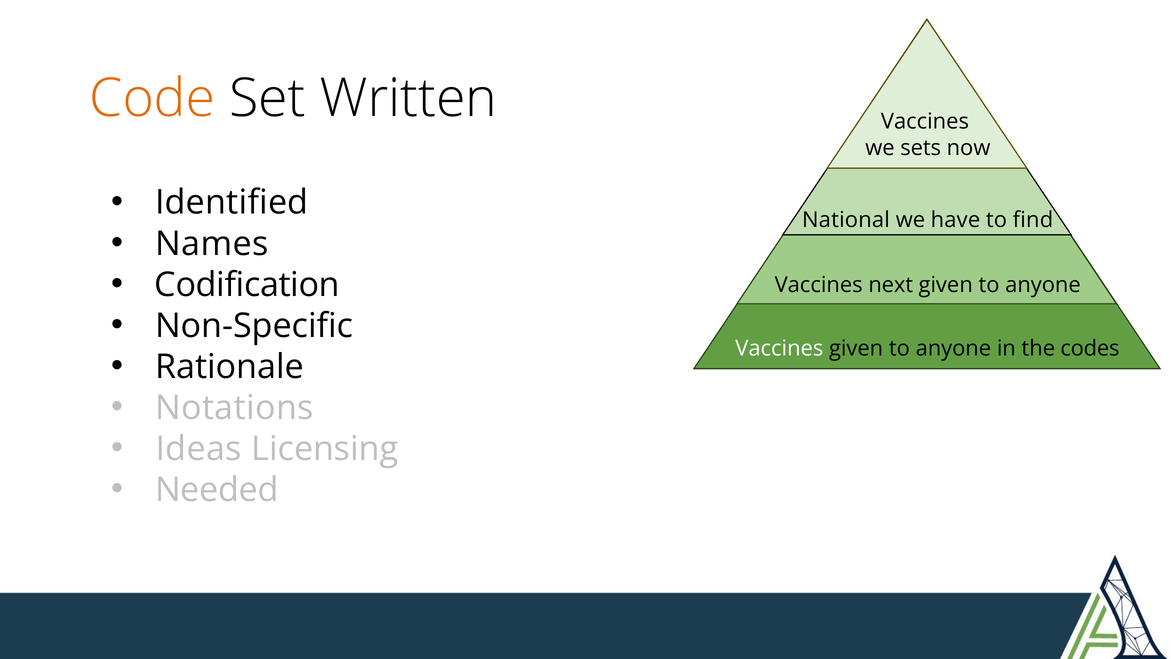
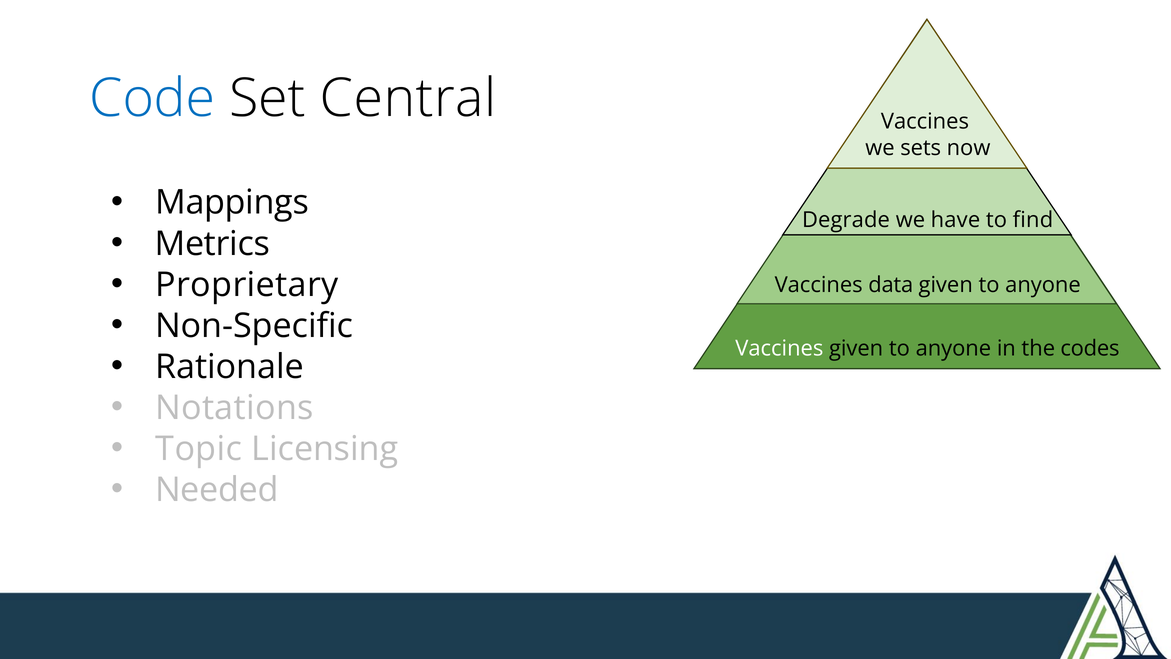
Code colour: orange -> blue (152, 98)
Written: Written -> Central (408, 98)
Identified: Identified -> Mappings (232, 203)
National: National -> Degrade (846, 220)
Names: Names -> Metrics (212, 244)
Codification: Codification -> Proprietary (247, 285)
next: next -> data (891, 285)
Ideas: Ideas -> Topic (199, 449)
